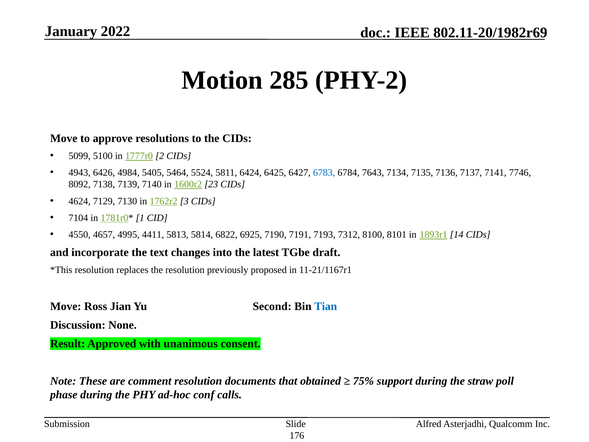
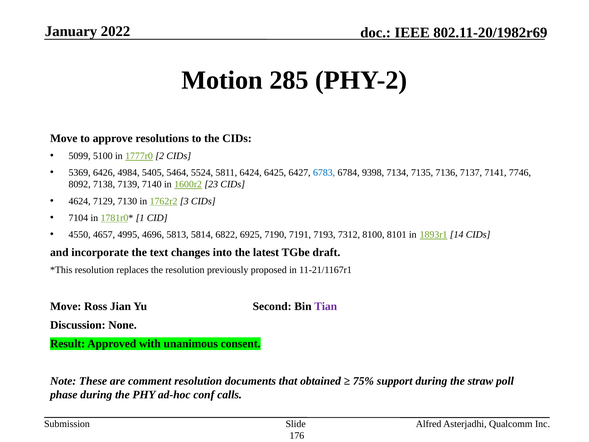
4943: 4943 -> 5369 (80, 173)
7643: 7643 -> 9398 (373, 173)
4411: 4411 -> 4696 (153, 234)
Tian colour: blue -> purple (326, 306)
